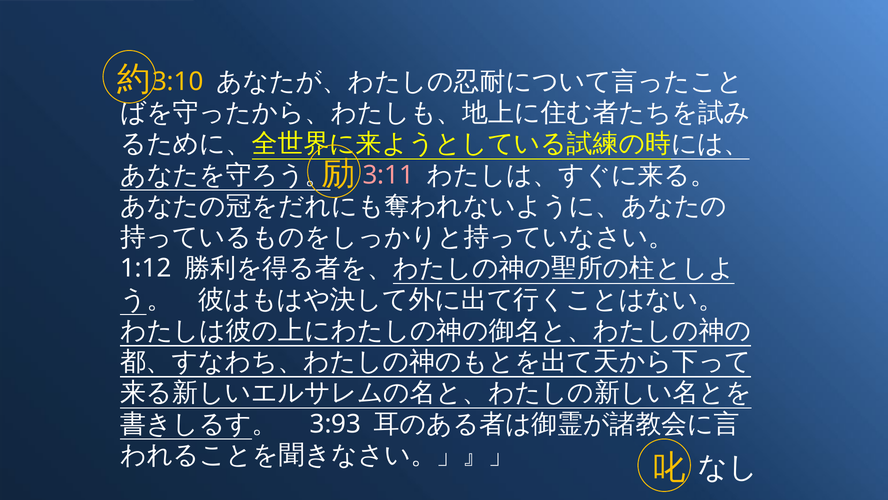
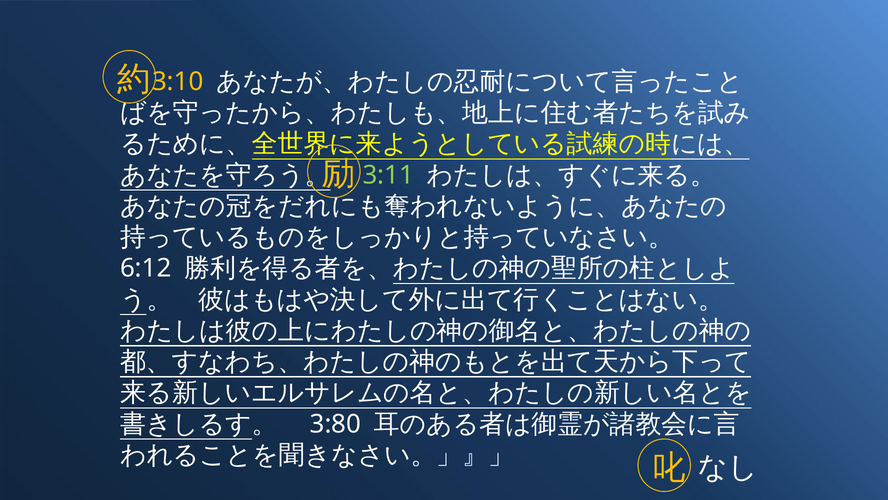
3:11 colour: pink -> light green (388, 175)
1:12: 1:12 -> 6:12 (146, 268)
3:93: 3:93 -> 3:80 (335, 424)
